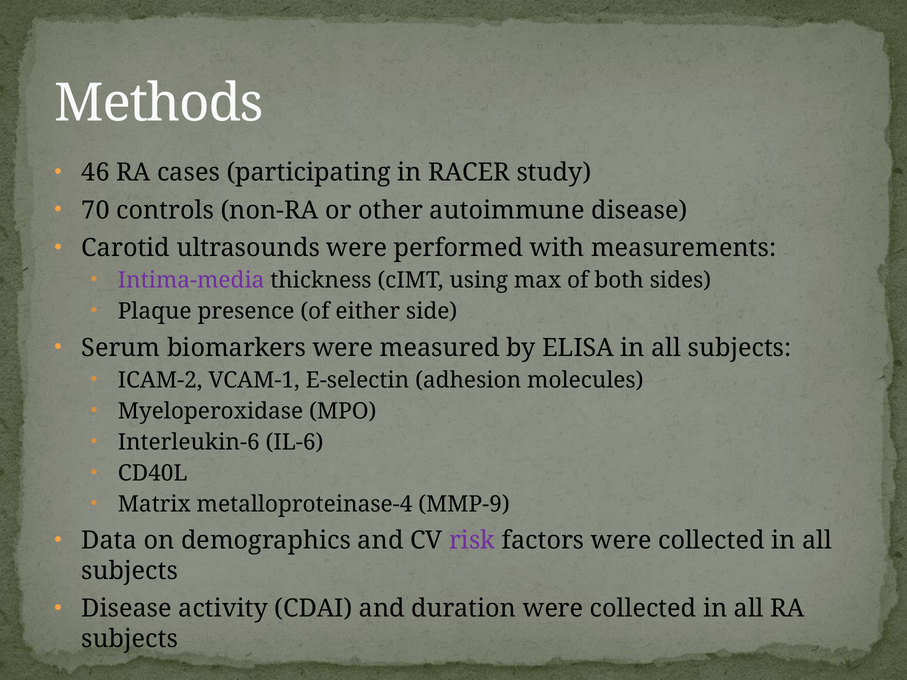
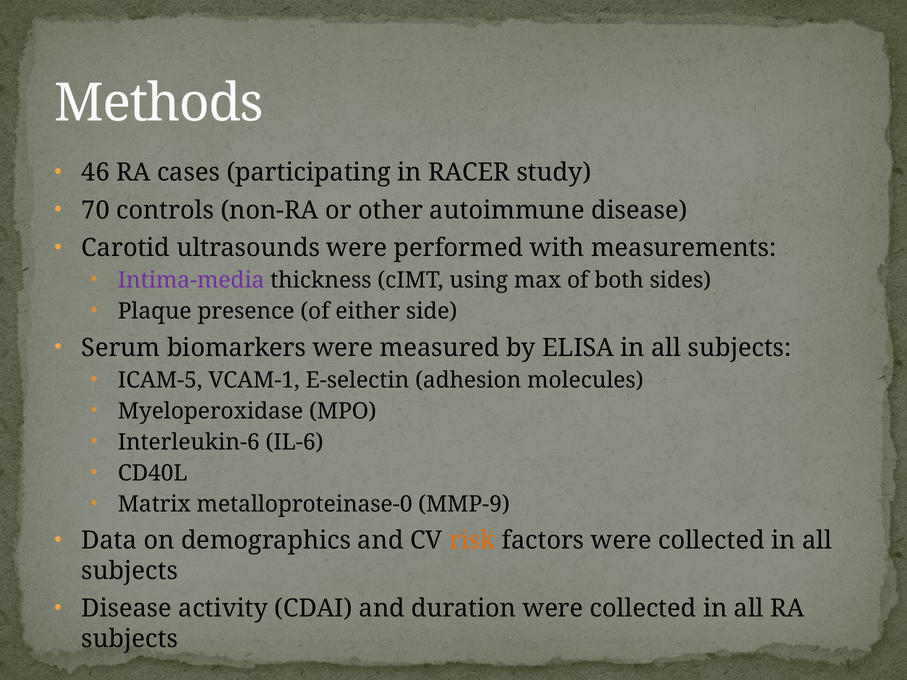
ICAM-2: ICAM-2 -> ICAM-5 (160, 380)
metalloproteinase-4: metalloproteinase-4 -> metalloproteinase-0 (305, 504)
risk colour: purple -> orange (472, 541)
